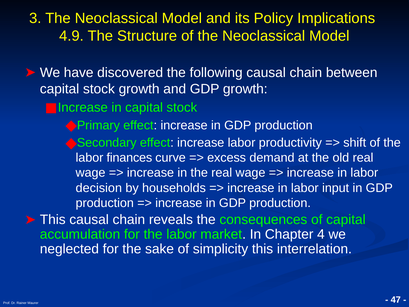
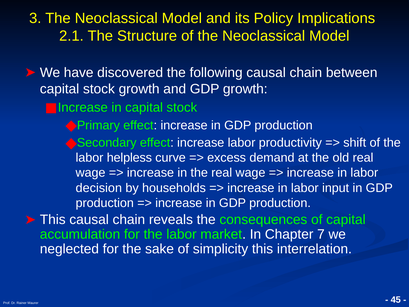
4.9: 4.9 -> 2.1 (71, 36)
finances: finances -> helpless (129, 158)
4: 4 -> 7 (321, 234)
47: 47 -> 45 (396, 300)
